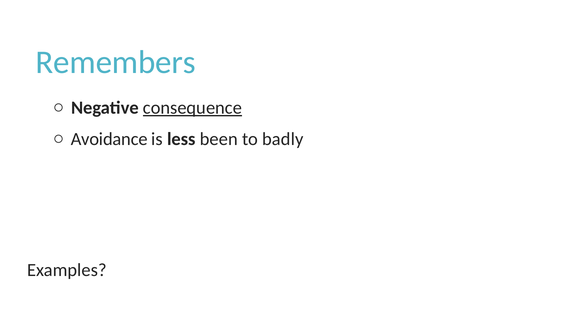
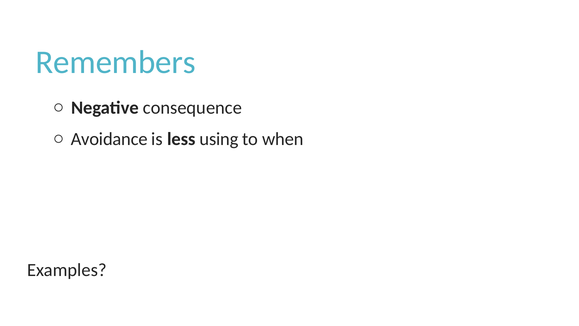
consequence underline: present -> none (192, 108)
been: been -> using (219, 139)
badly: badly -> when (283, 139)
